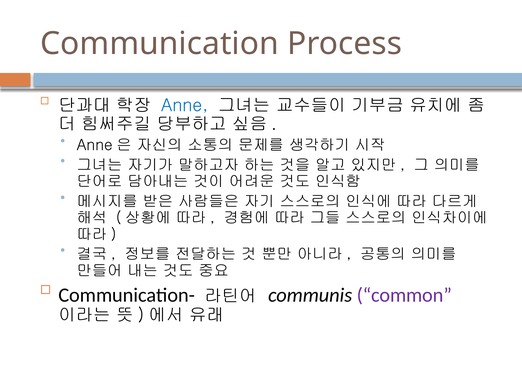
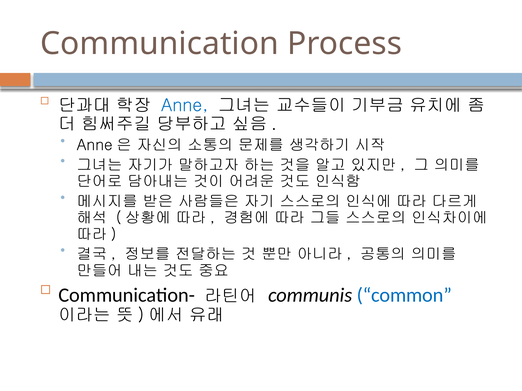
common colour: purple -> blue (404, 295)
